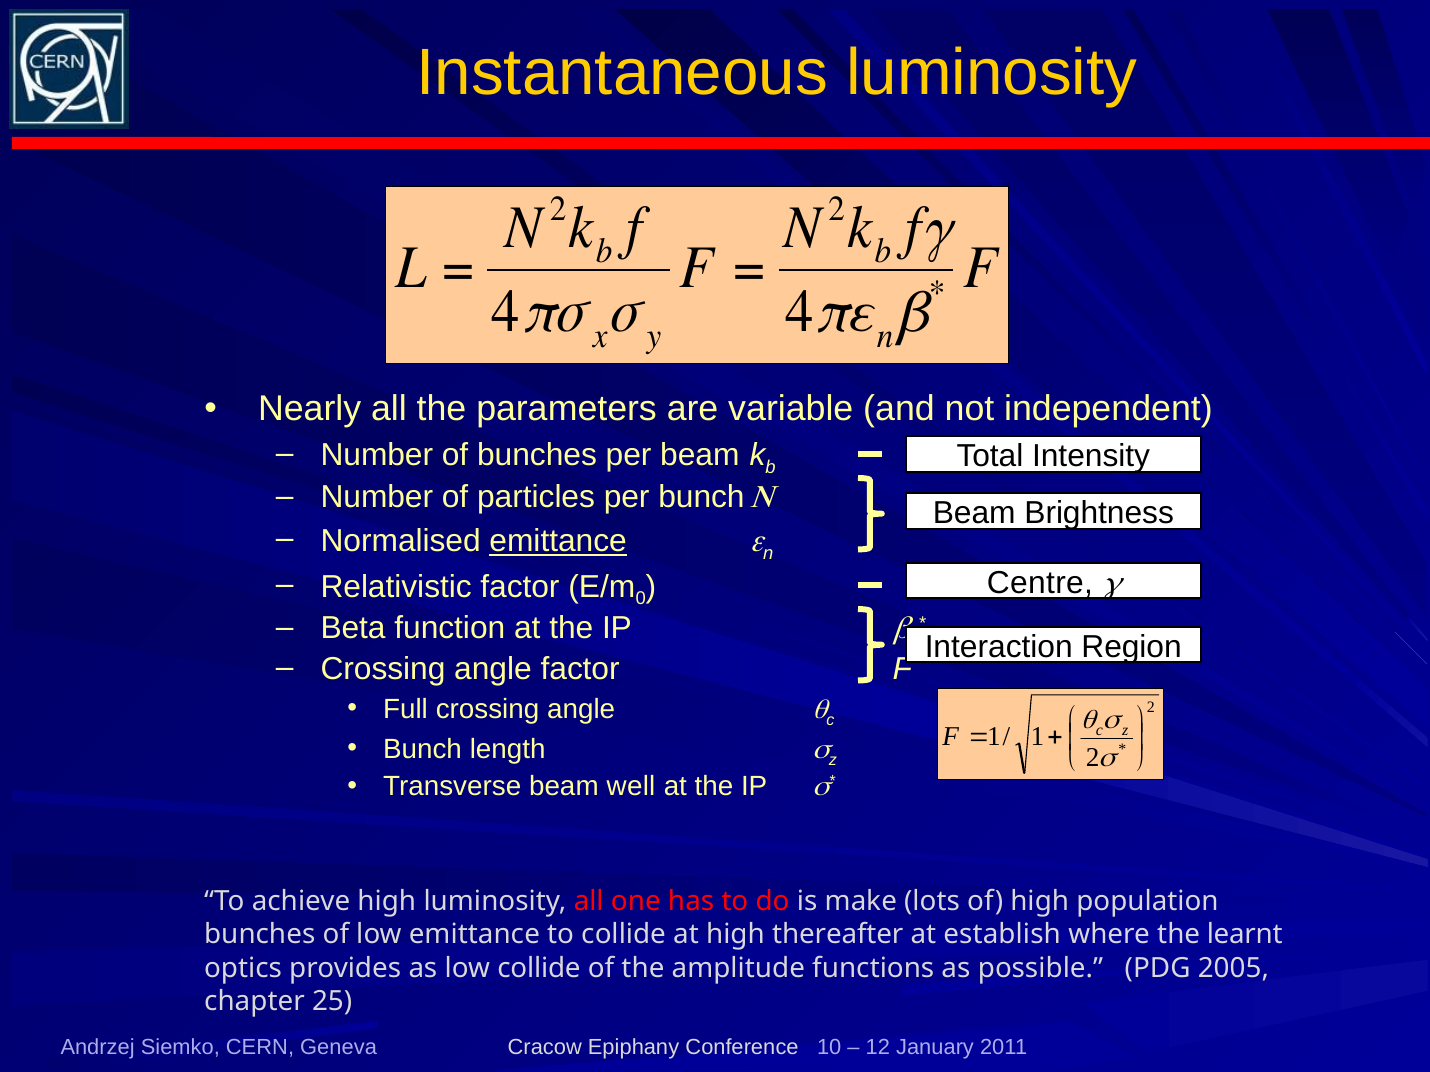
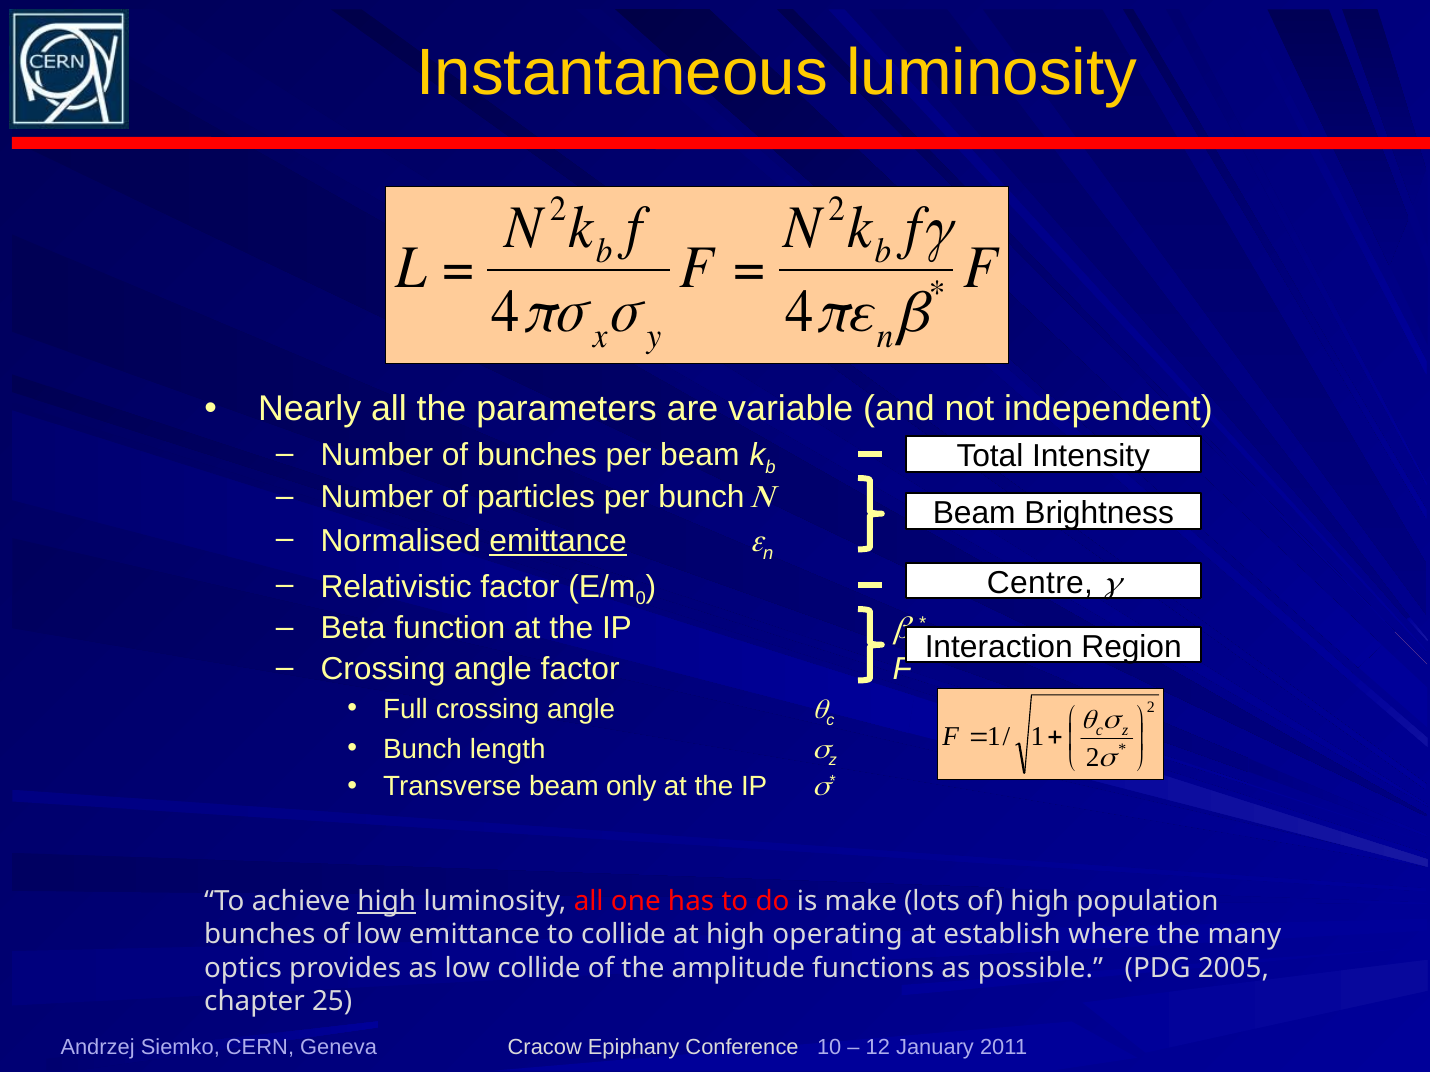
well: well -> only (631, 786)
high underline: none -> present (387, 902)
thereafter: thereafter -> operating (838, 935)
learnt: learnt -> many (1244, 935)
